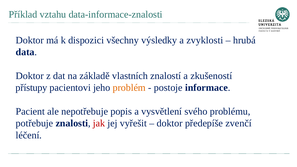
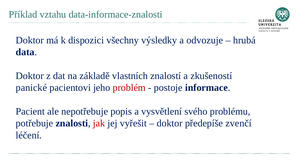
zvyklosti: zvyklosti -> odvozuje (205, 40)
přístupy: přístupy -> panické (31, 88)
problém colour: orange -> red (129, 88)
